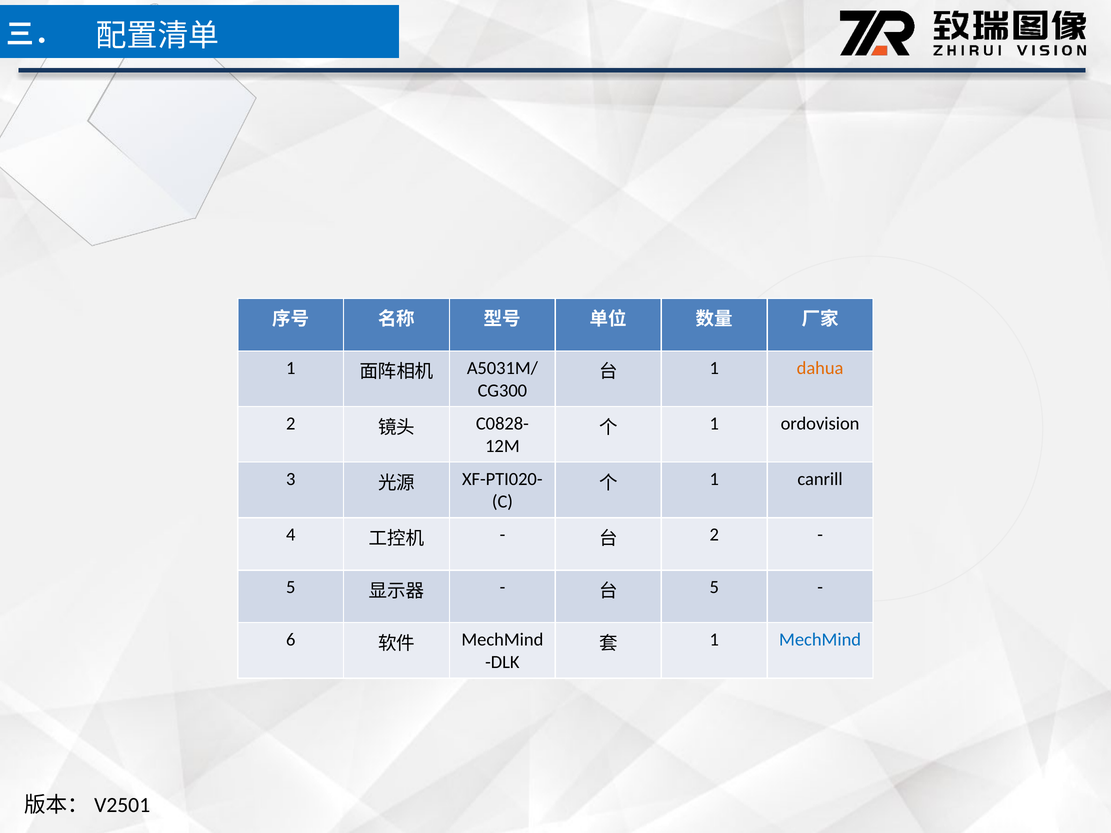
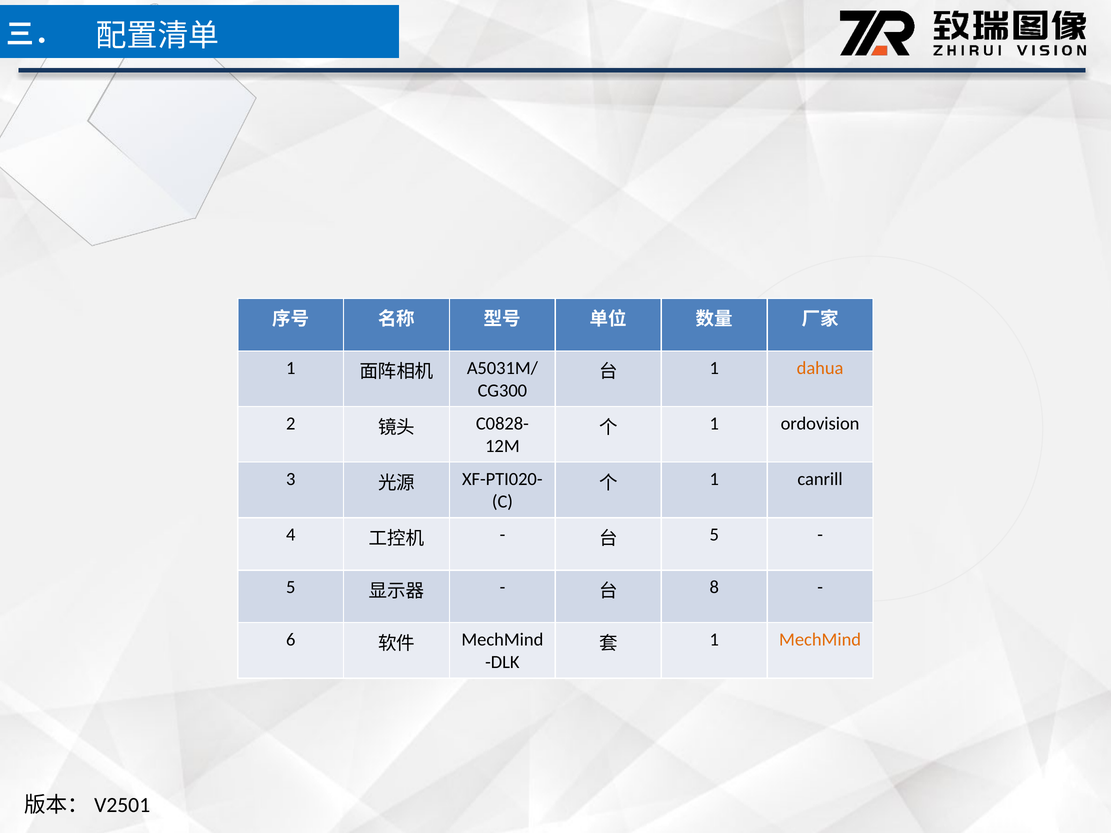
2: 2 -> 5 (714, 535)
5: 5 -> 8 (714, 587)
MechMind colour: blue -> orange (820, 640)
